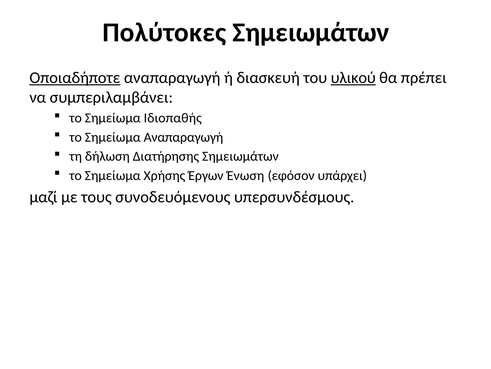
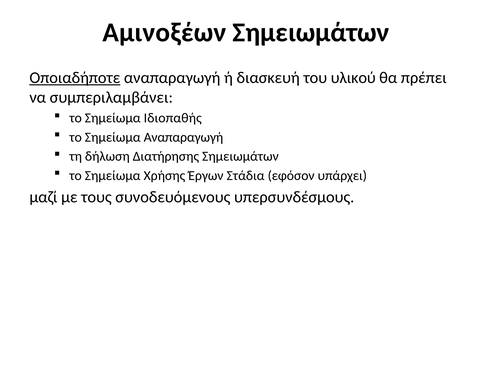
Πολύτοκες: Πολύτοκες -> Αμινοξέων (164, 33)
υλικού underline: present -> none (353, 78)
Ένωση: Ένωση -> Στάδια (246, 175)
